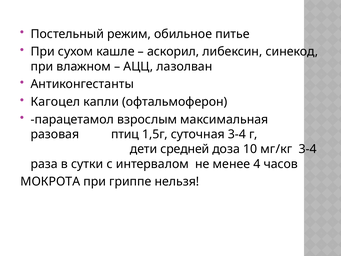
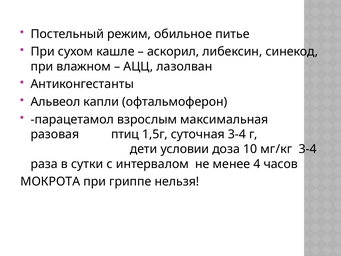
Кагоцел: Кагоцел -> Альвеол (55, 102)
средней: средней -> условии (185, 149)
